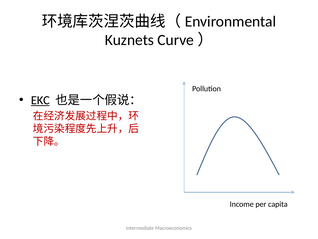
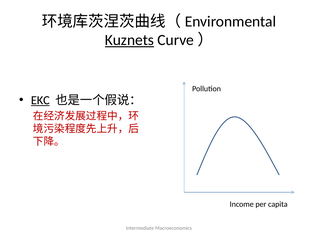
Kuznets underline: none -> present (129, 40)
